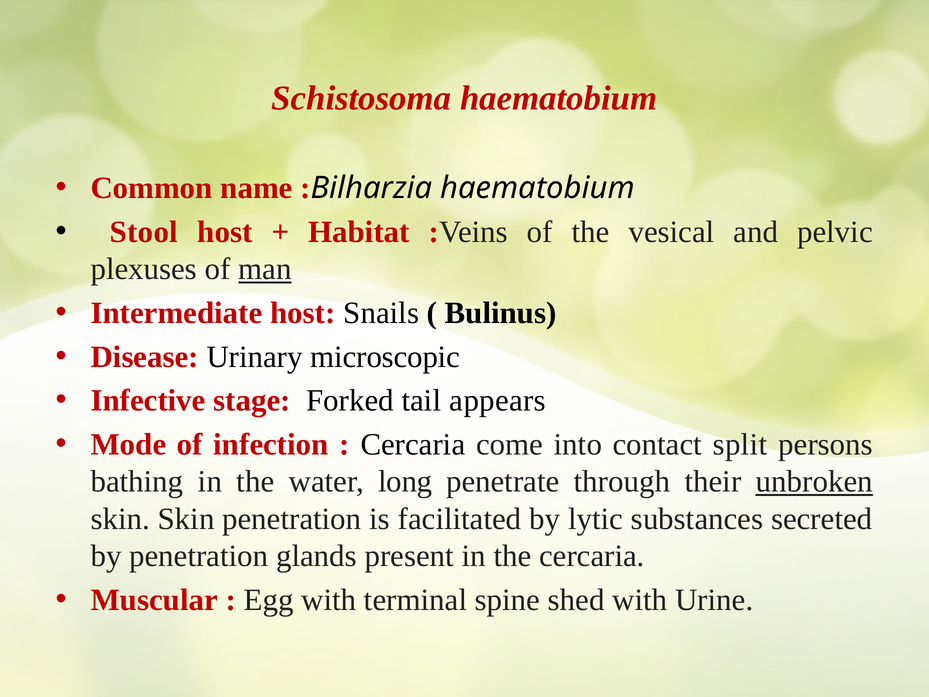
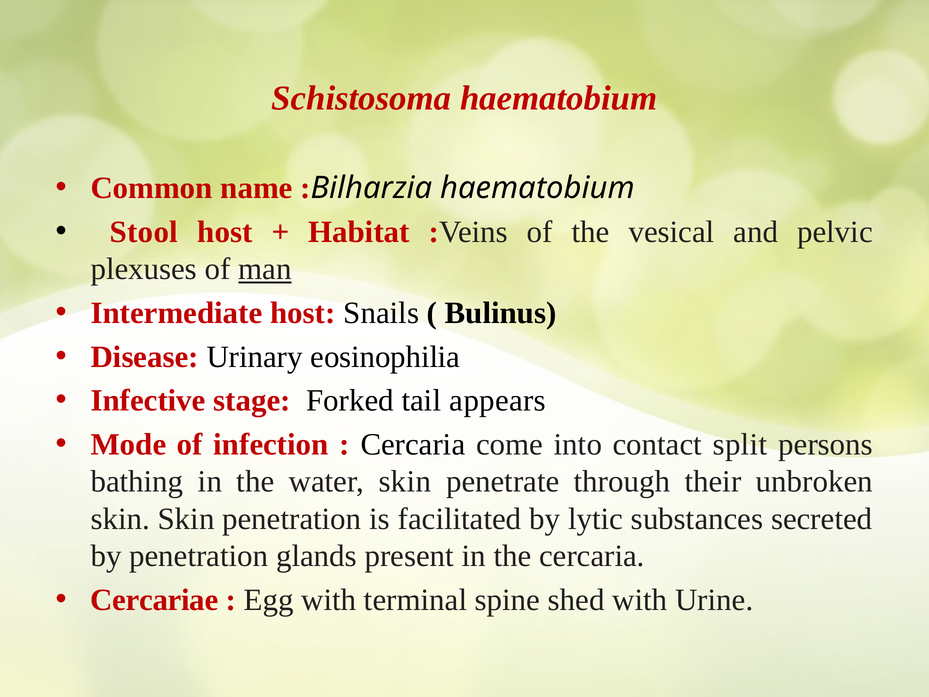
microscopic: microscopic -> eosinophilia (385, 357)
water long: long -> skin (405, 482)
unbroken underline: present -> none (814, 482)
Muscular: Muscular -> Cercariae (154, 600)
